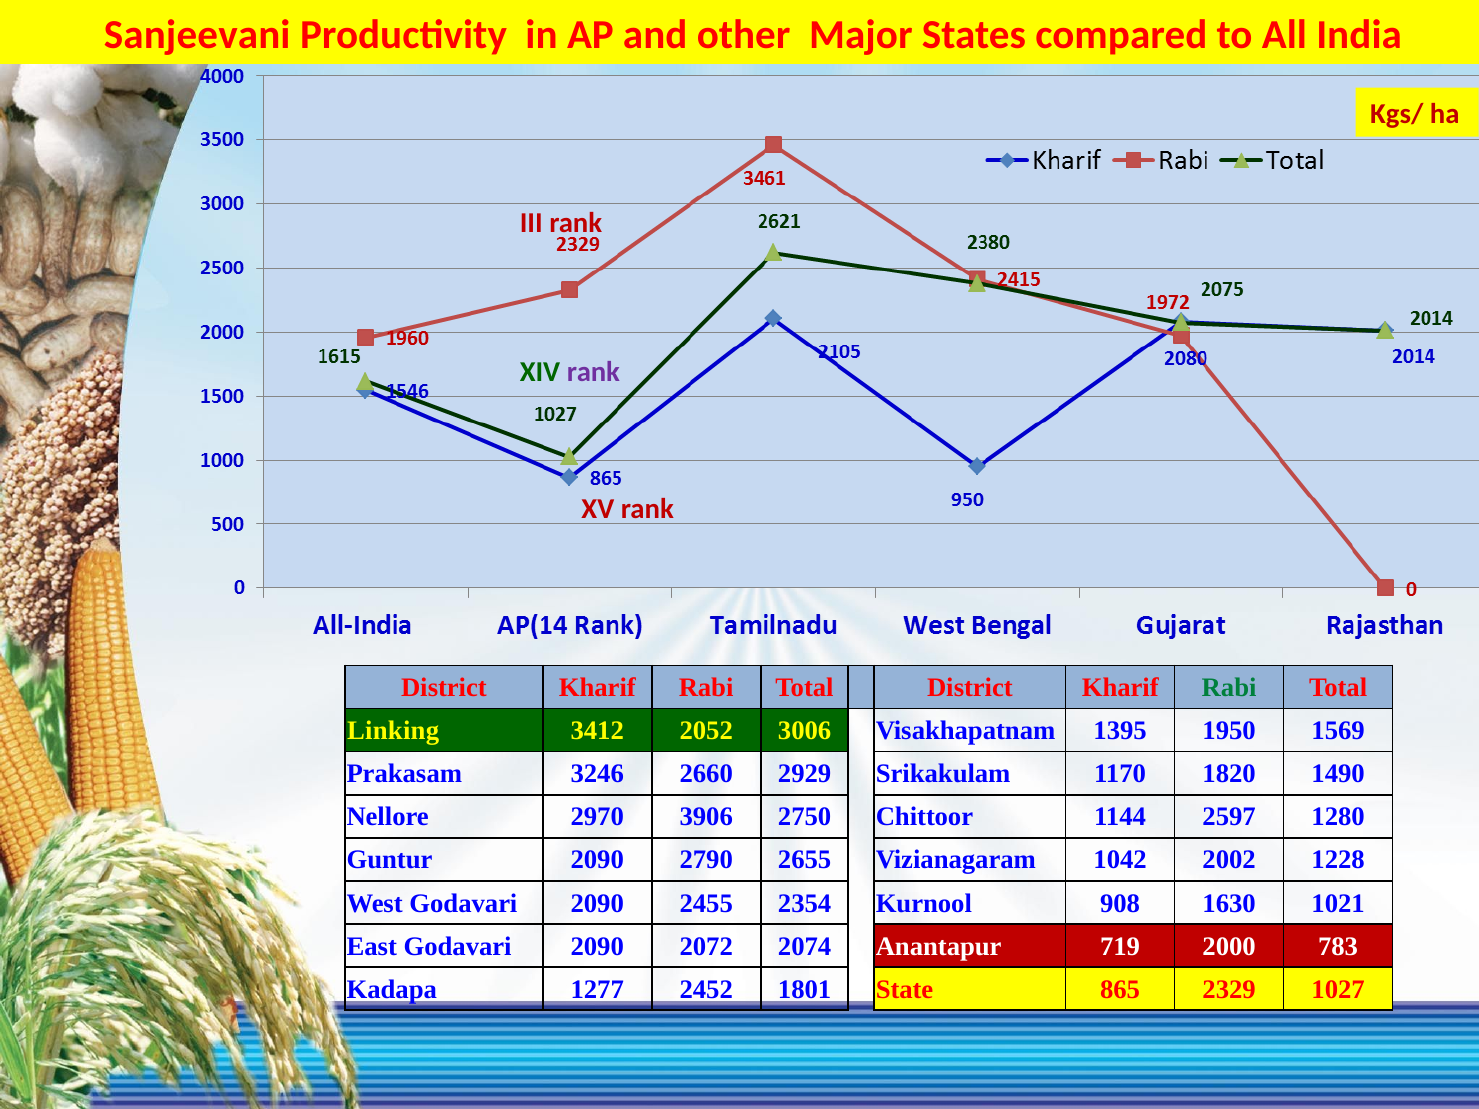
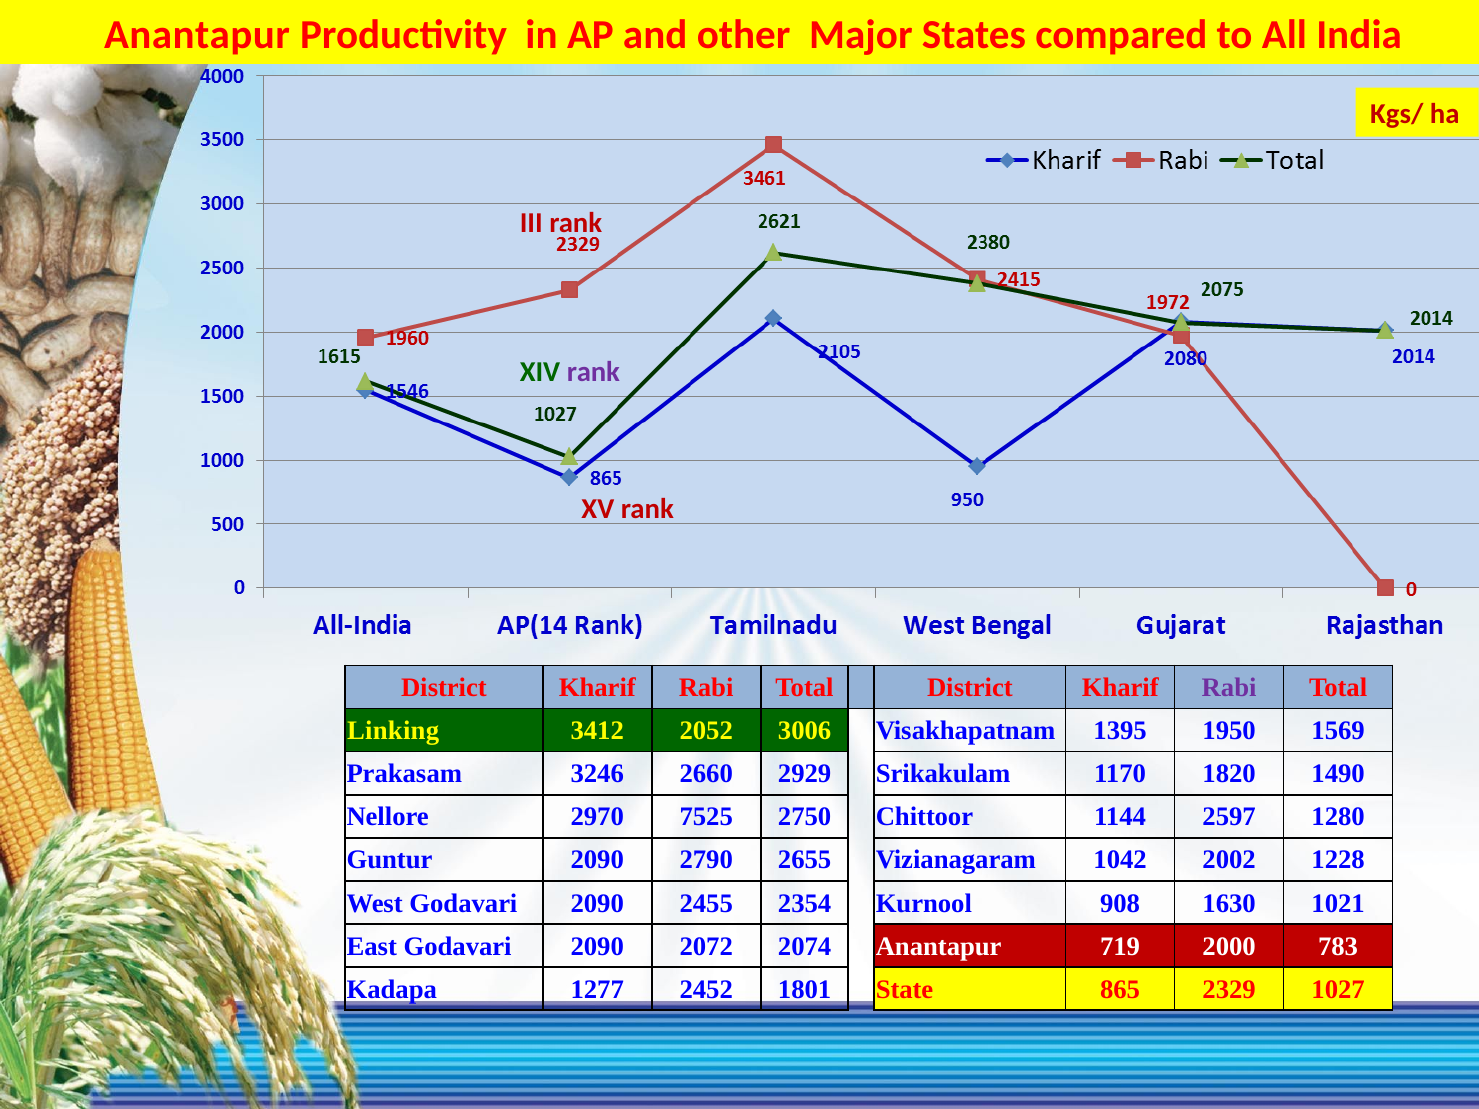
Sanjeevani: Sanjeevani -> Anantapur (197, 35)
Rabi colour: green -> purple (1229, 688)
3906: 3906 -> 7525 (706, 817)
